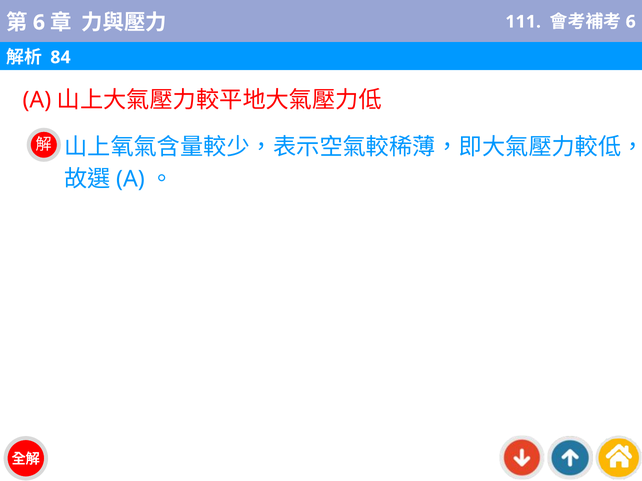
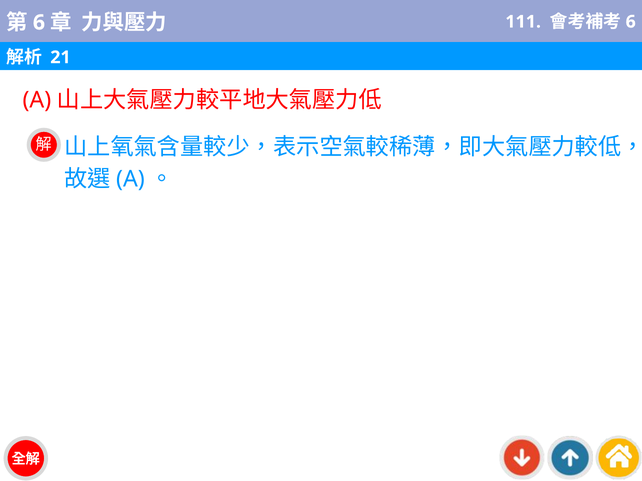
84: 84 -> 21 (60, 57)
